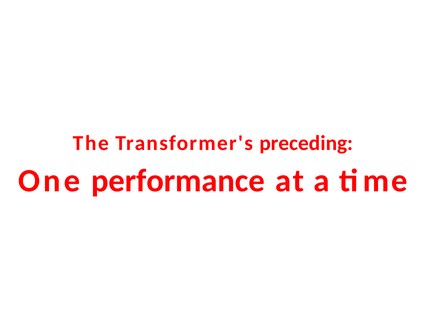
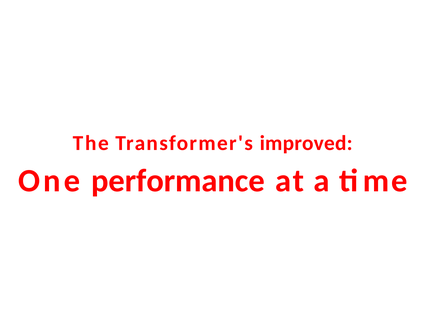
preceding: preceding -> improved (306, 143)
